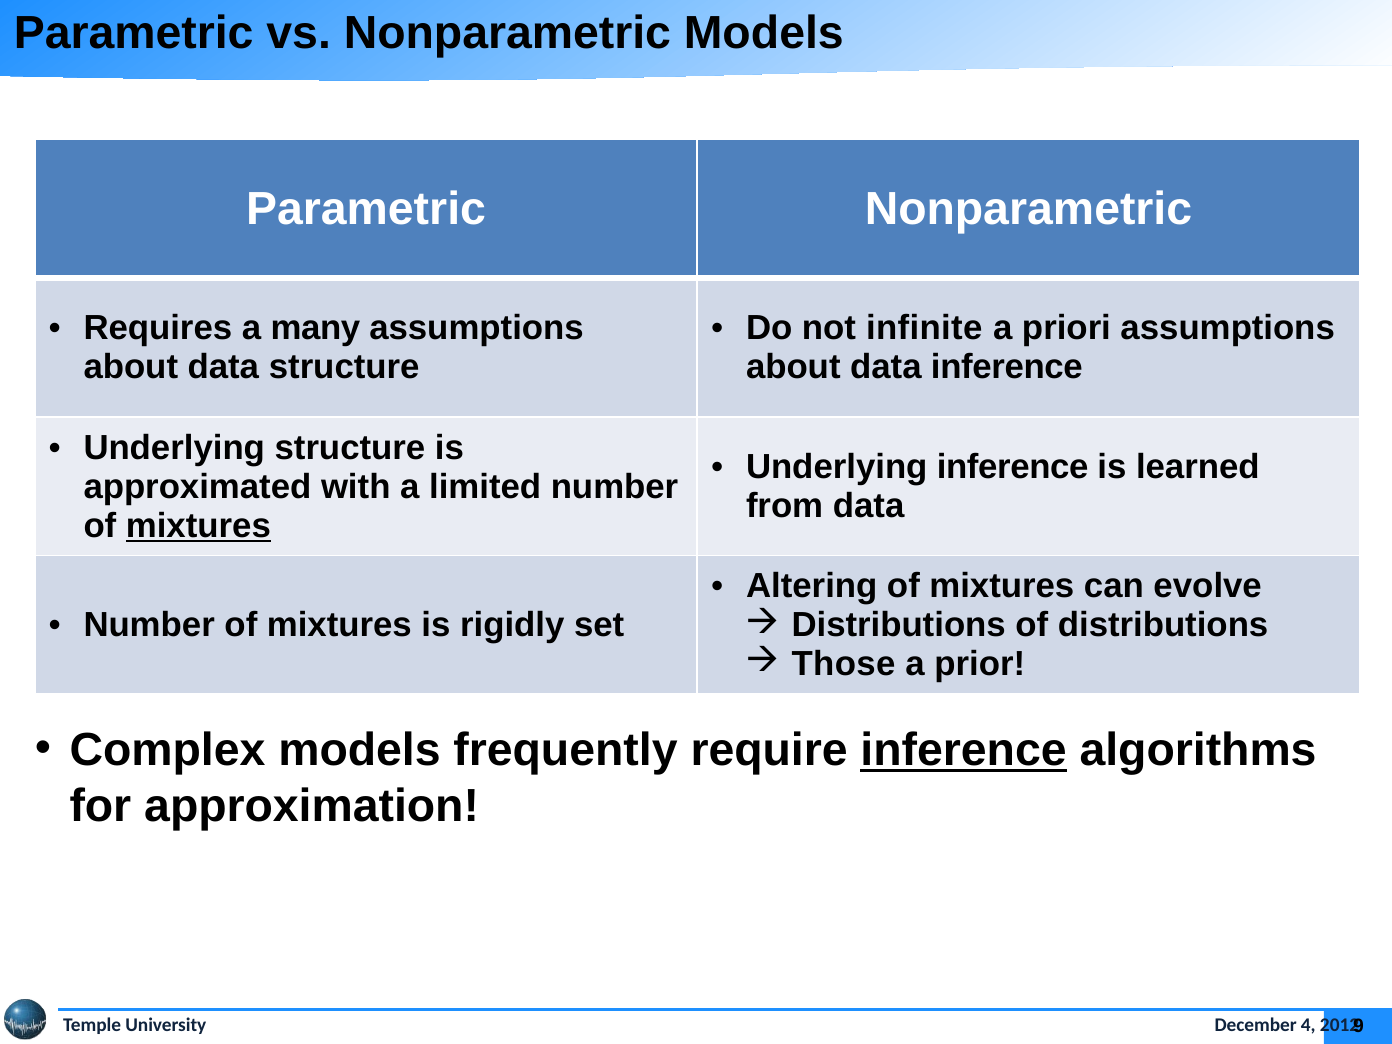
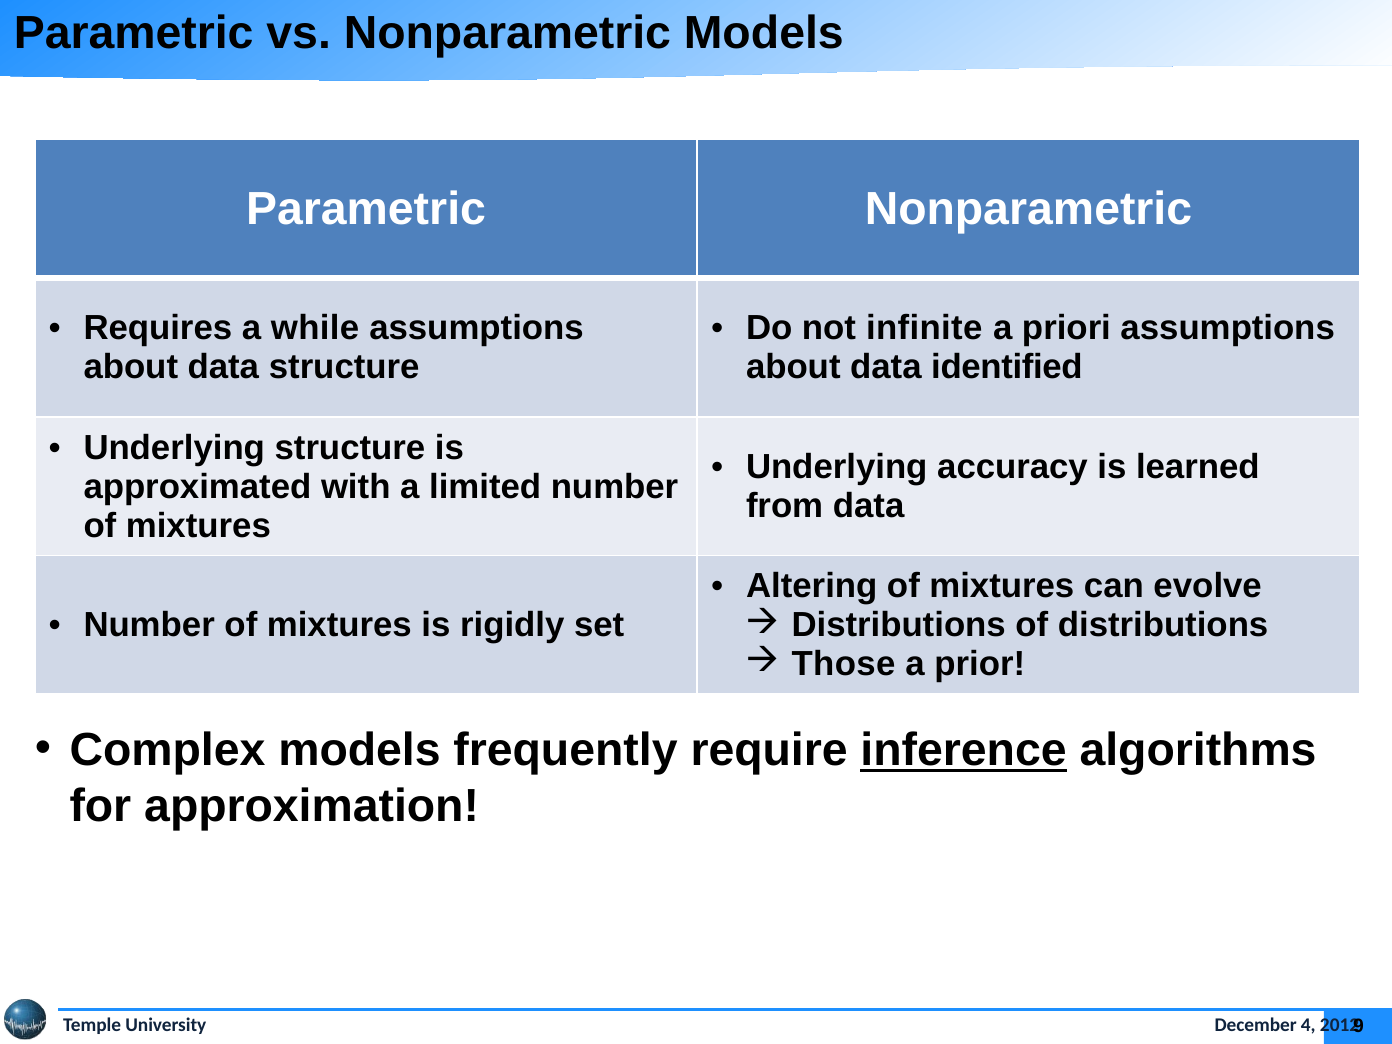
many: many -> while (315, 328)
data inference: inference -> identified (1007, 367)
Underlying inference: inference -> accuracy (1013, 467)
mixtures underline: present -> none (198, 526)
